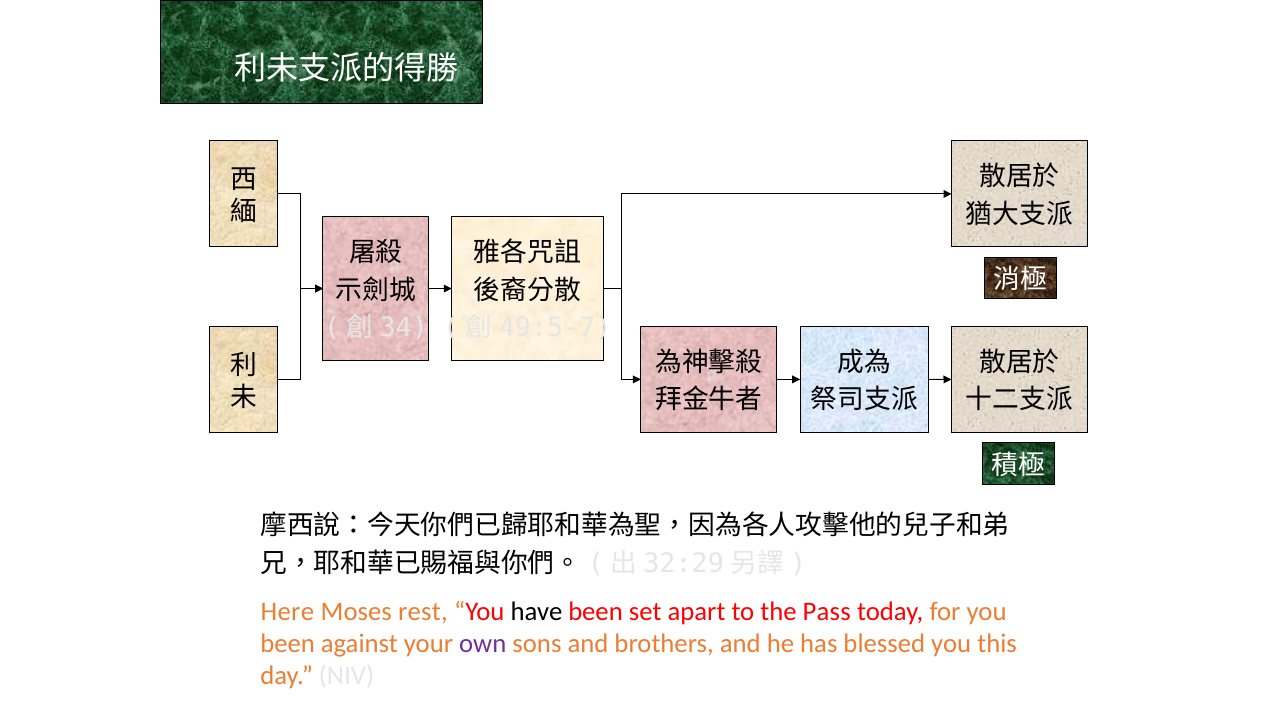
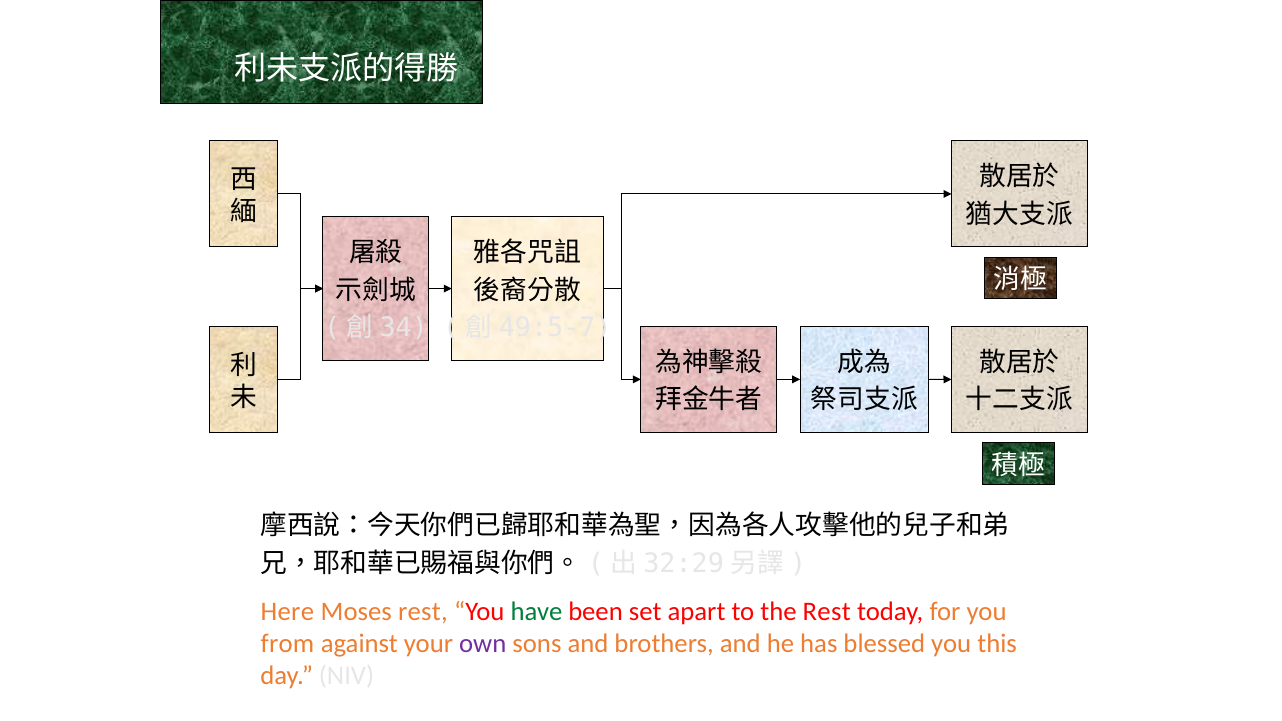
have colour: black -> green (536, 611)
the Pass: Pass -> Rest (827, 611)
been: been -> from (287, 643)
